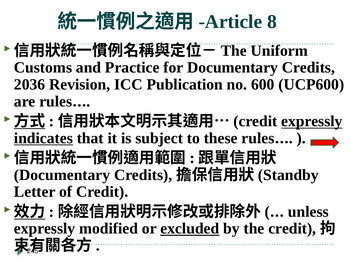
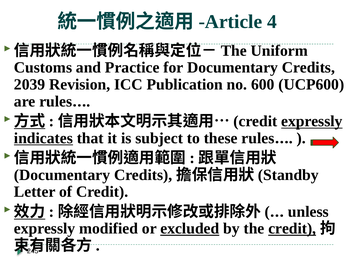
8: 8 -> 4 (272, 22)
2036: 2036 -> 2039 (30, 84)
credit underline: none -> present (292, 228)
